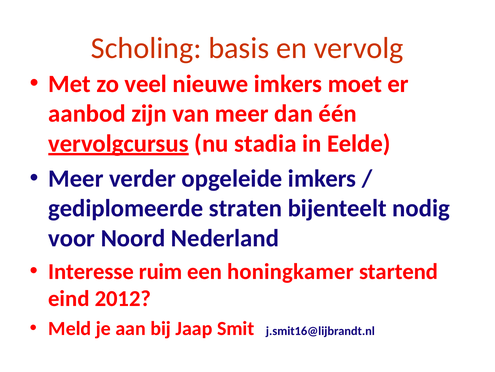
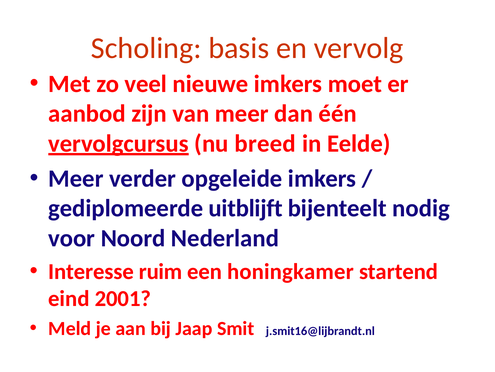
stadia: stadia -> breed (265, 143)
straten: straten -> uitblijft (246, 208)
2012: 2012 -> 2001 (123, 298)
